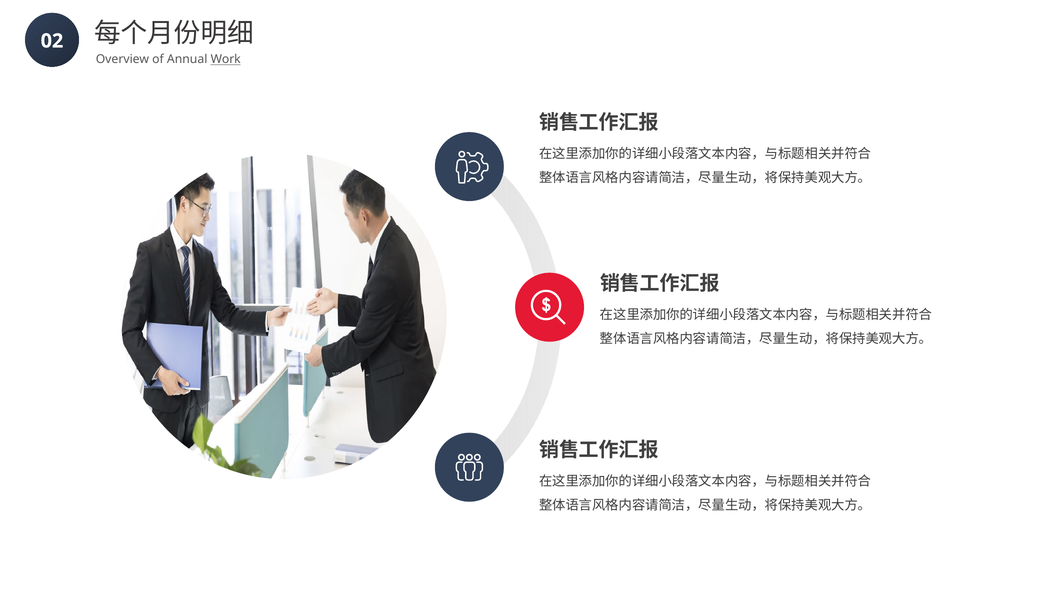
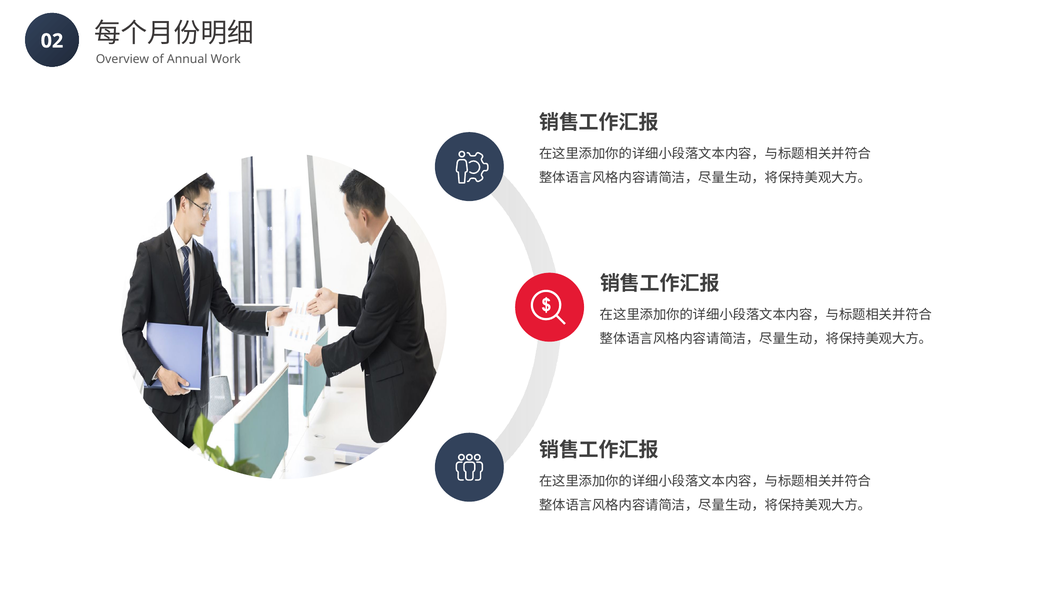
Work underline: present -> none (226, 59)
